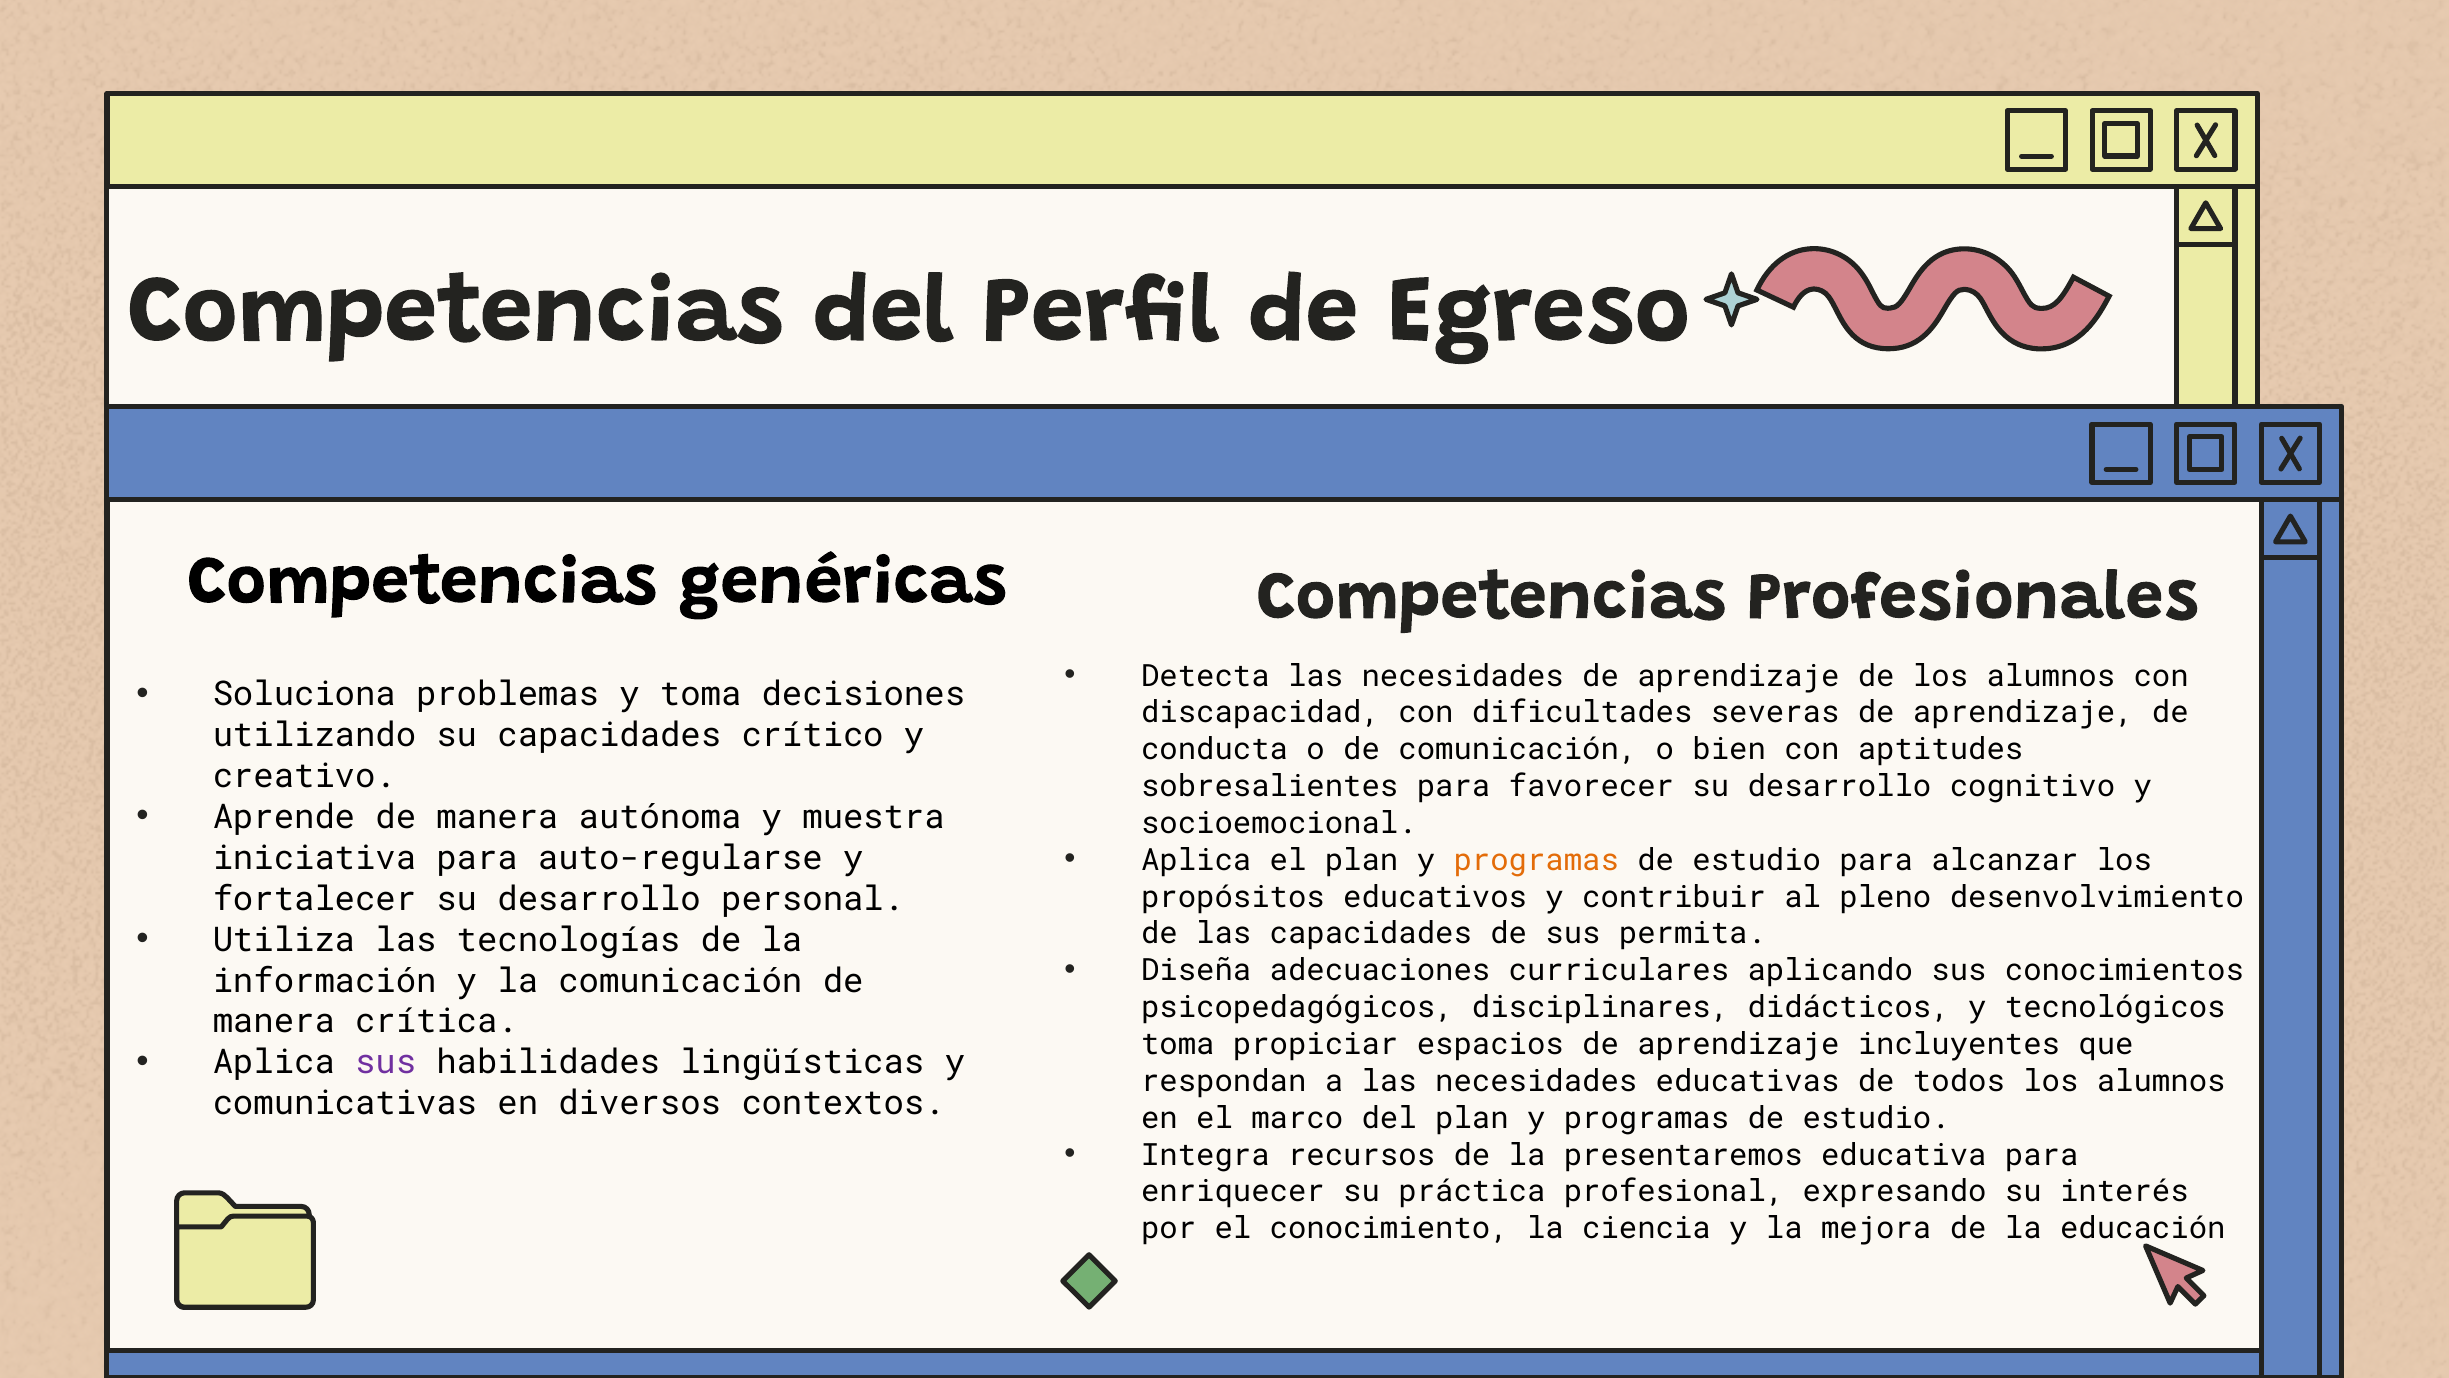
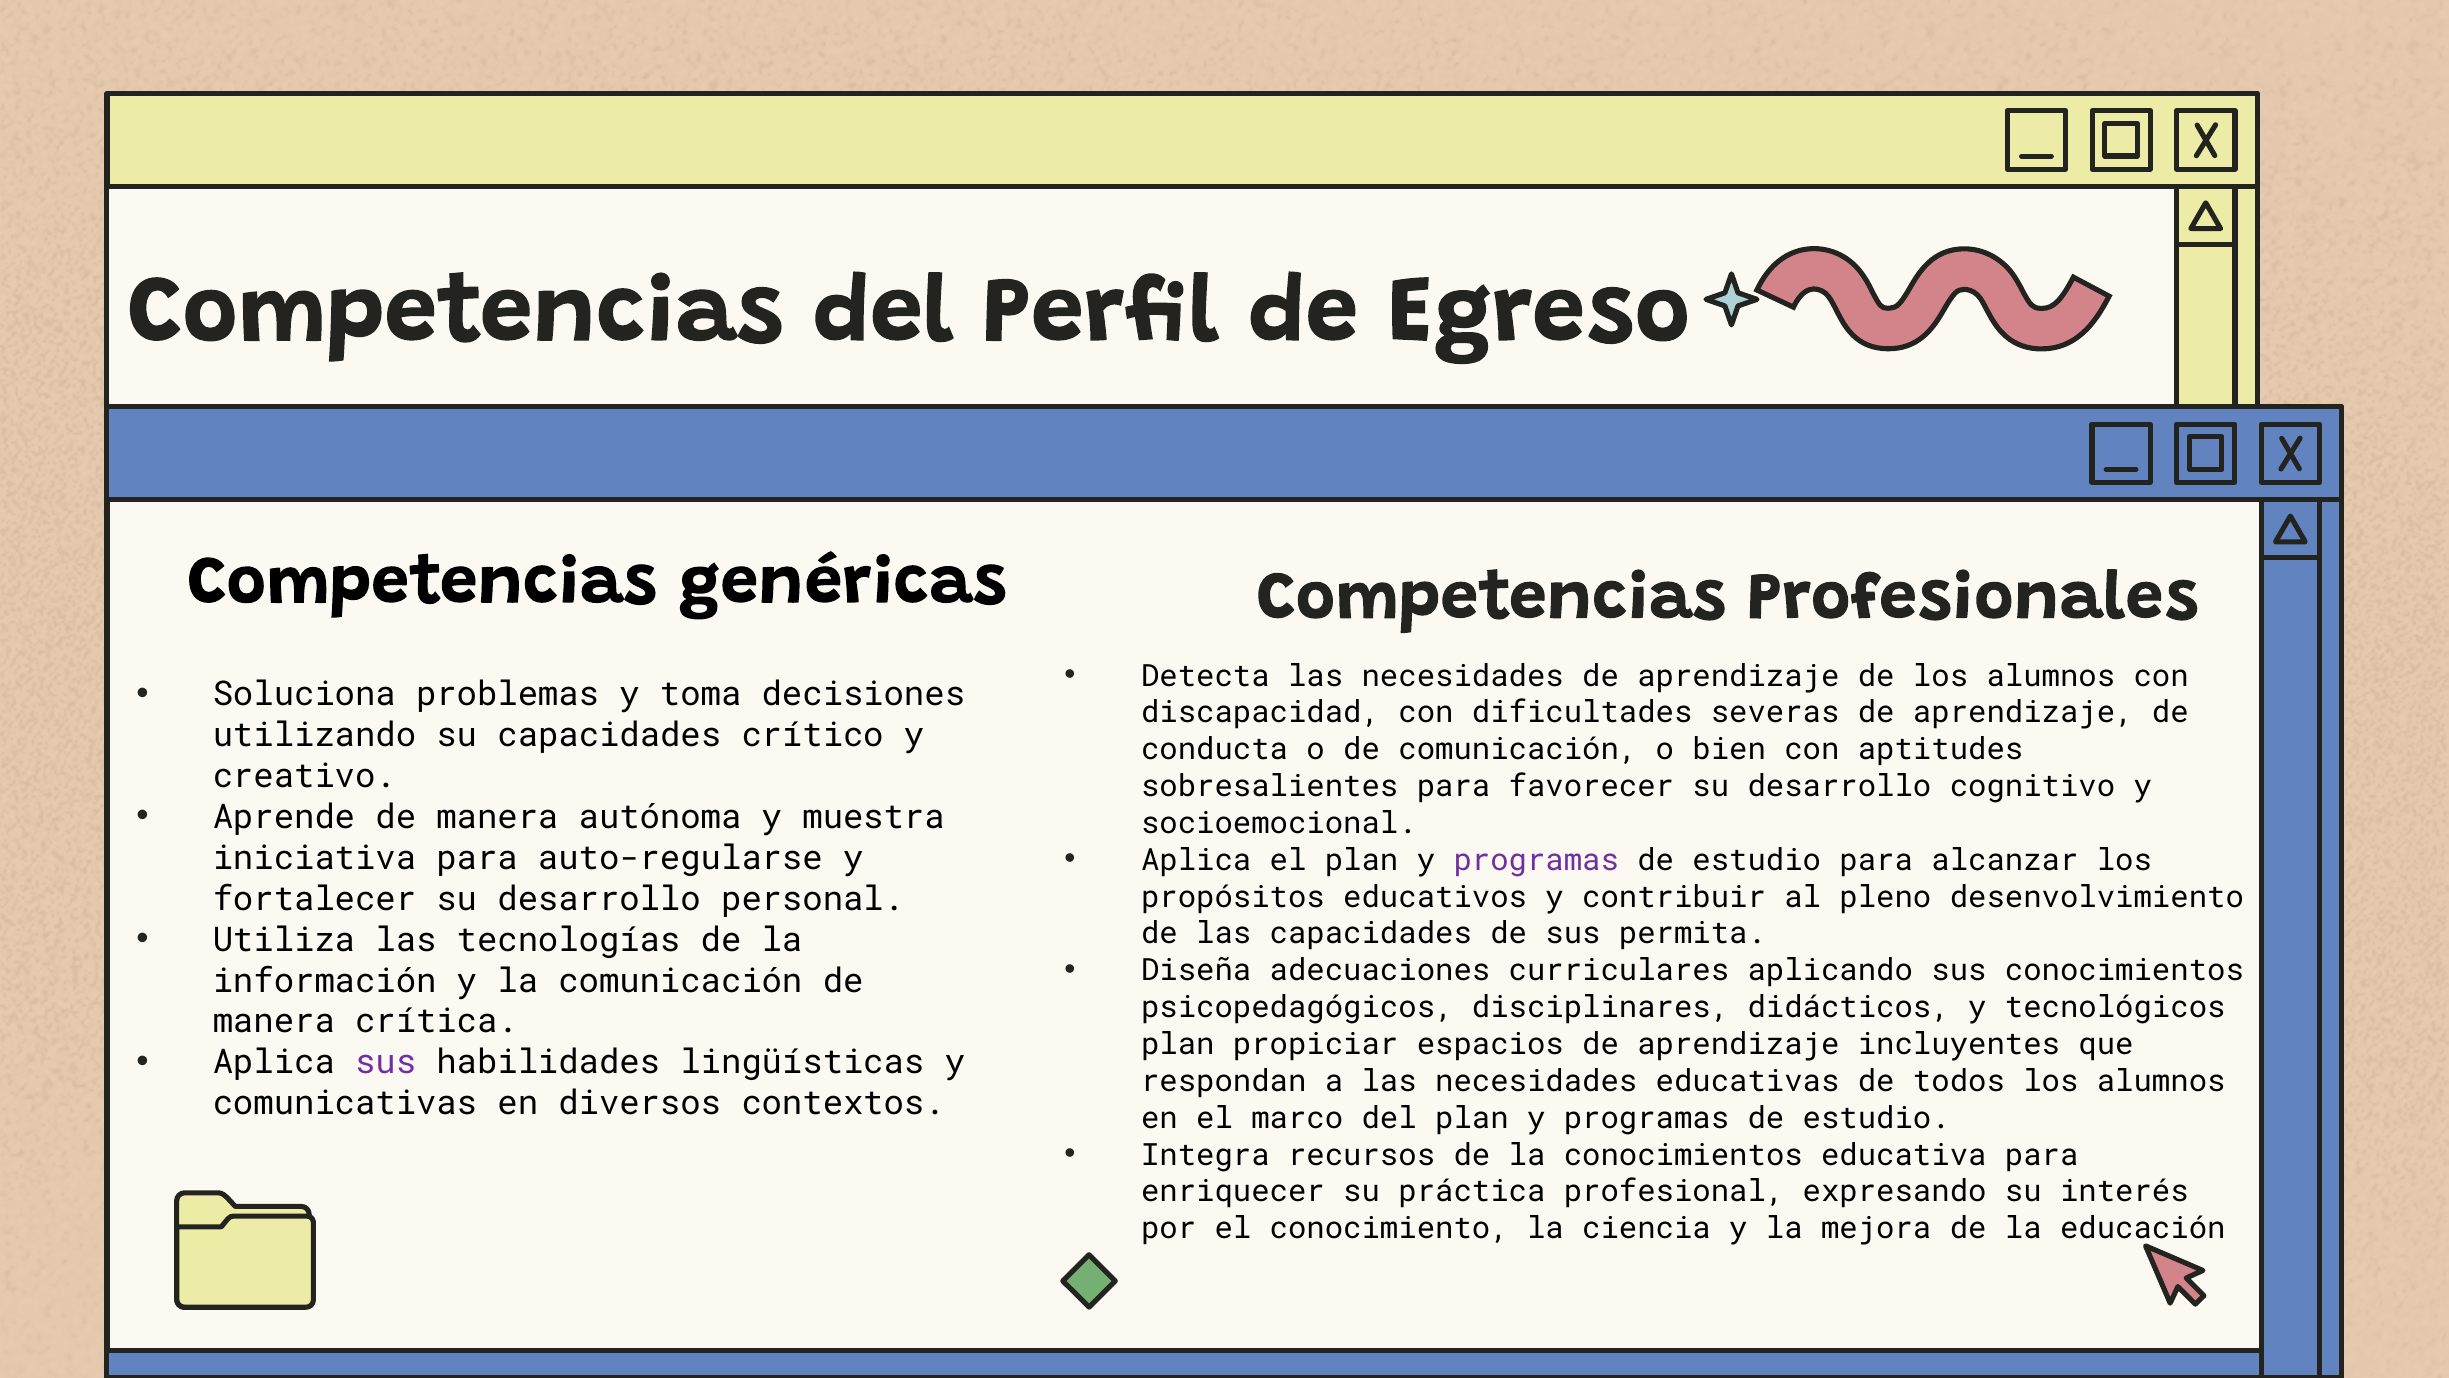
programas colour: orange -> purple (1536, 860)
toma: toma -> plan (1178, 1044)
la presentaremos: presentaremos -> conocimientos (1683, 1155)
